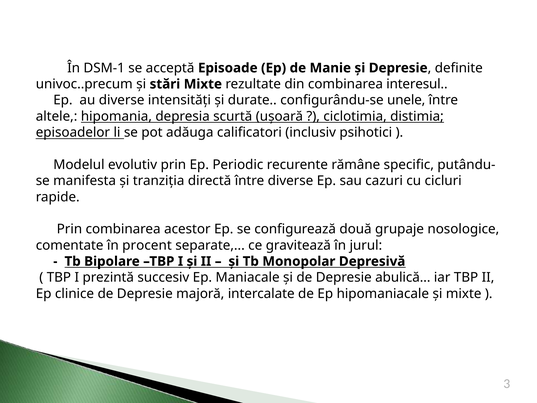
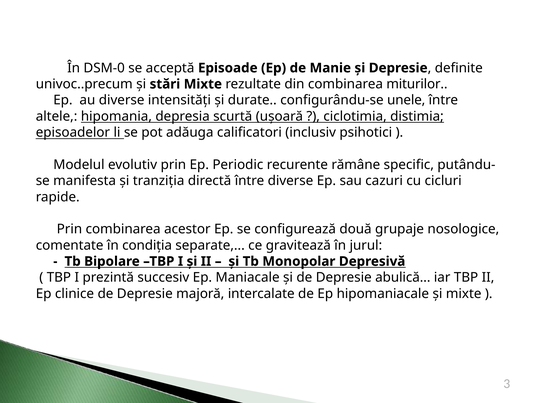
DSM-1: DSM-1 -> DSM-0 (104, 68)
interesul: interesul -> miturilor (417, 84)
procent: procent -> condiția (147, 245)
